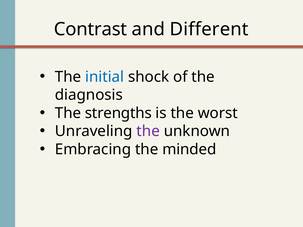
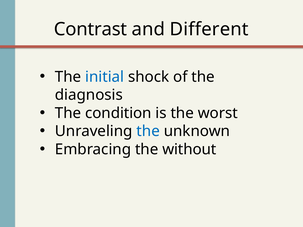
strengths: strengths -> condition (118, 113)
the colour: purple -> blue (148, 131)
minded: minded -> without (189, 150)
